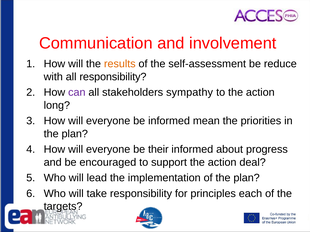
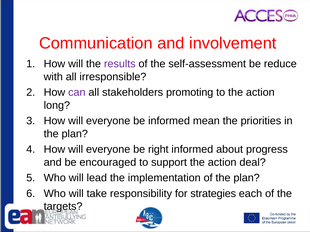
results colour: orange -> purple (120, 64)
all responsibility: responsibility -> irresponsible (113, 77)
sympathy: sympathy -> promoting (190, 93)
their: their -> right (158, 150)
principles: principles -> strategies (213, 194)
